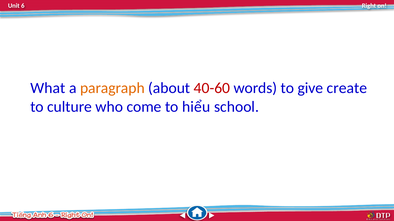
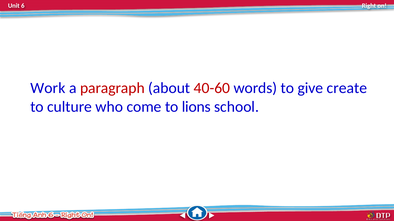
What: What -> Work (48, 88)
paragraph colour: orange -> red (112, 88)
hiểu: hiểu -> lions (196, 107)
